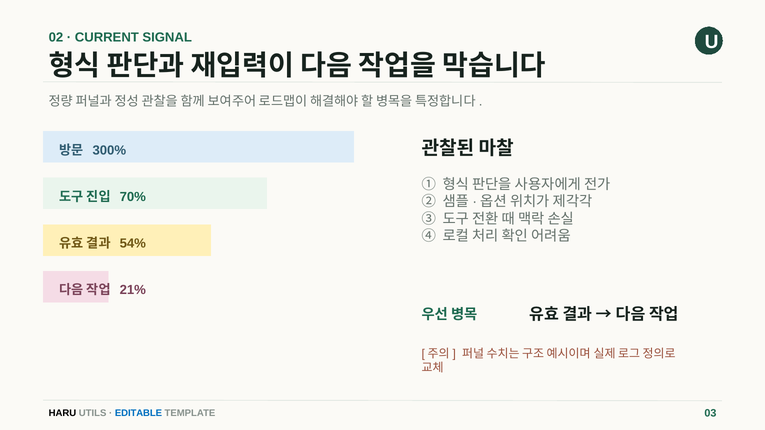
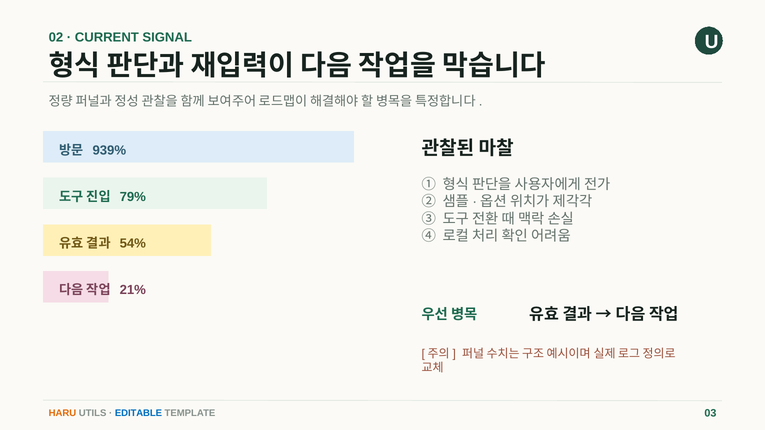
300%: 300% -> 939% (109, 150)
70%: 70% -> 79% (133, 197)
HARU colour: black -> orange (62, 414)
